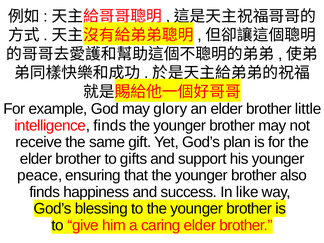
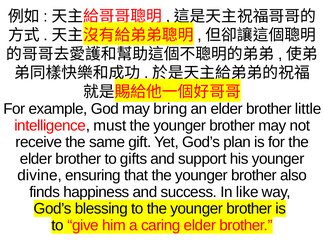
glory: glory -> bring (170, 109)
intelligence finds: finds -> must (110, 125)
peace: peace -> divine (40, 175)
